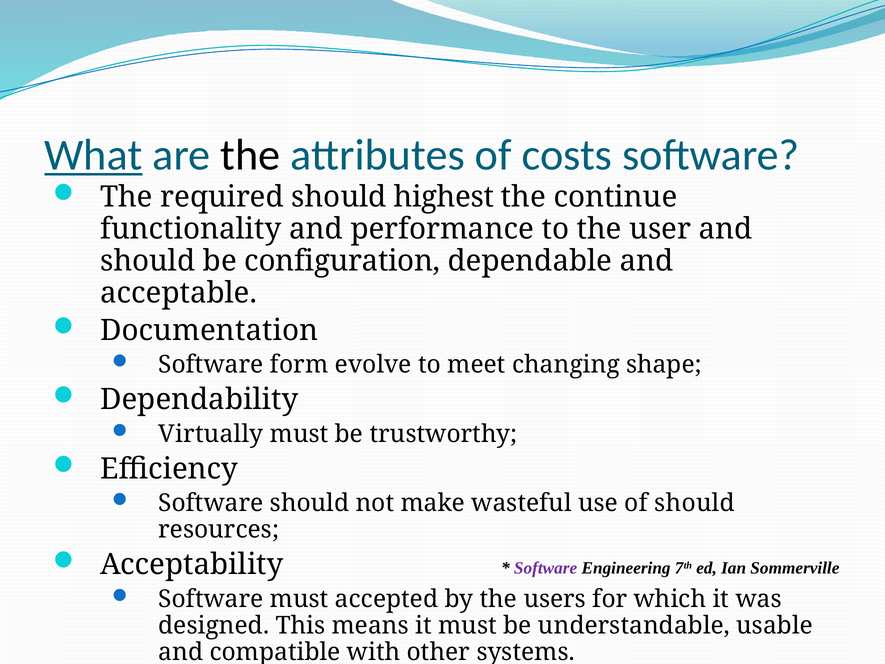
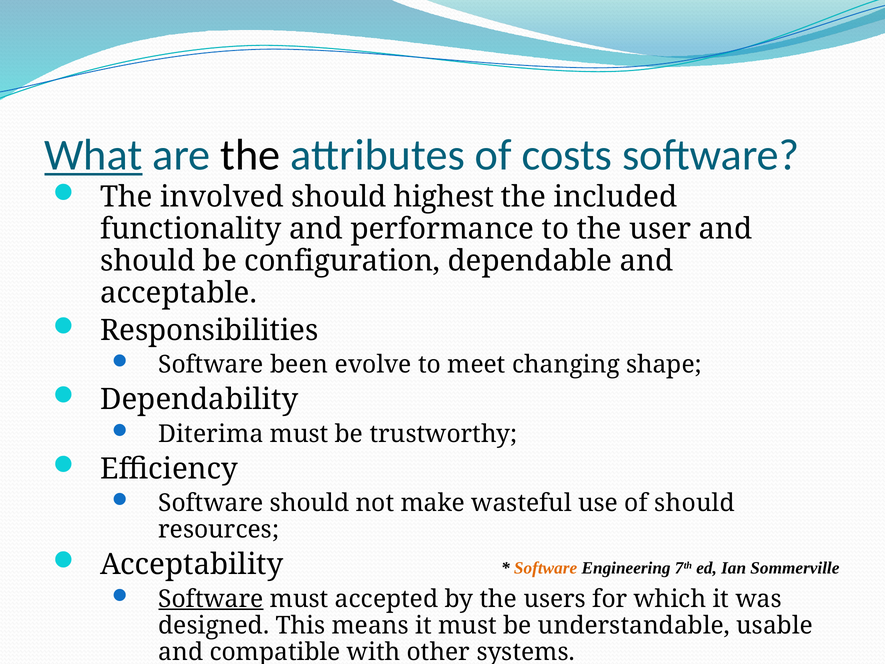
required: required -> involved (222, 197)
continue: continue -> included (615, 197)
Documentation: Documentation -> Responsibilities (209, 330)
form: form -> been (299, 365)
Virtually: Virtually -> Diterima (211, 434)
Software colour: purple -> orange (546, 568)
Software underline: none -> present (211, 599)
